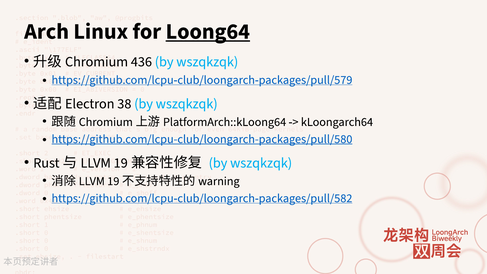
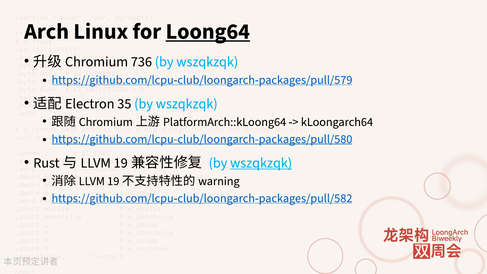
436: 436 -> 736 (141, 62)
38: 38 -> 35 (124, 104)
wszqkzqk underline: none -> present (261, 163)
